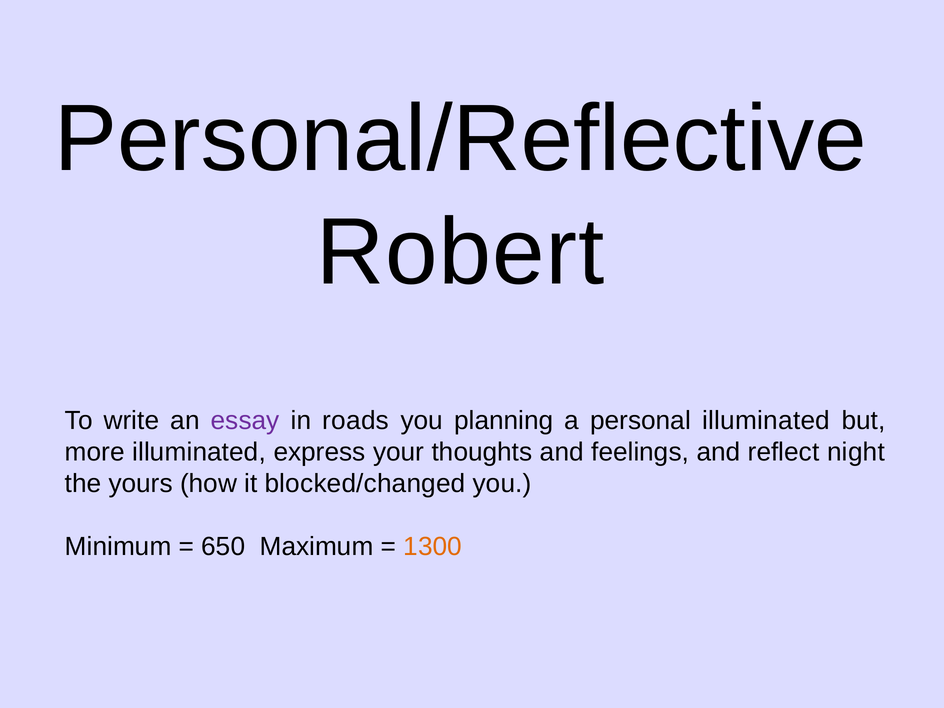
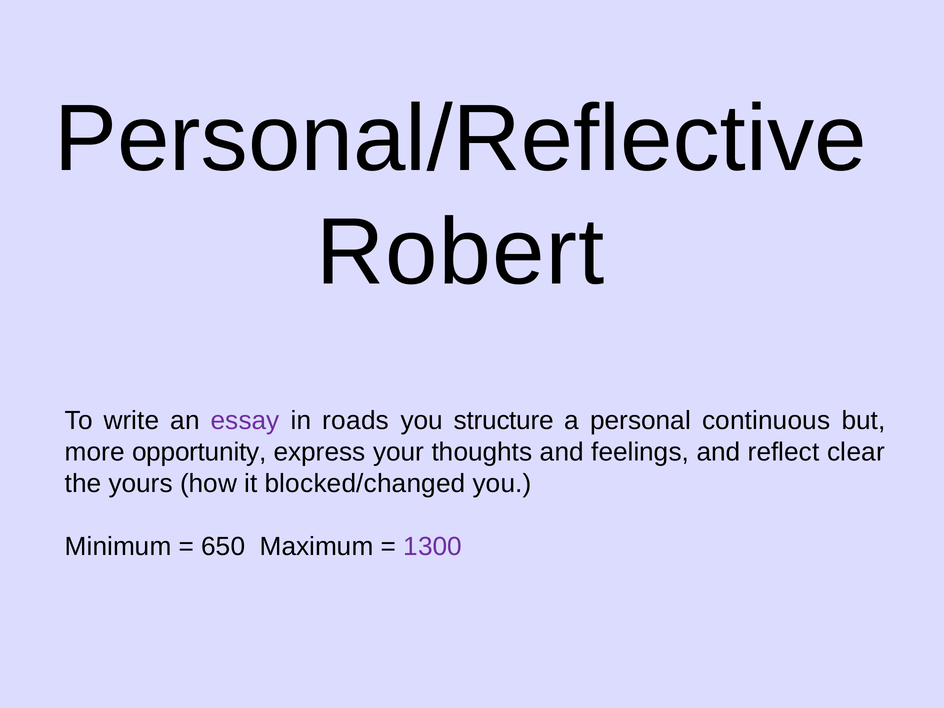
planning: planning -> structure (504, 421)
personal illuminated: illuminated -> continuous (766, 421)
more illuminated: illuminated -> opportunity (199, 452)
night: night -> clear (856, 452)
1300 colour: orange -> purple (433, 547)
